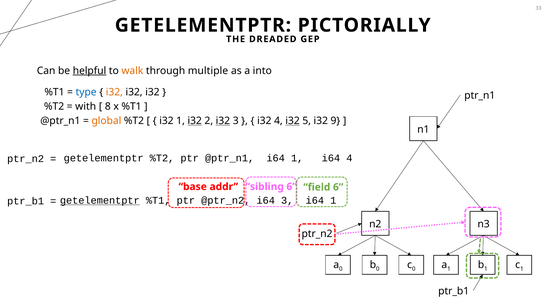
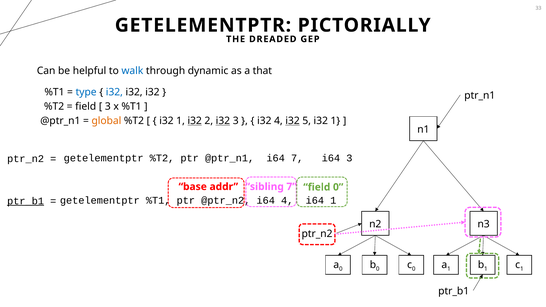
helpful underline: present -> none (90, 71)
walk colour: orange -> blue (132, 71)
multiple: multiple -> dynamic (208, 71)
into: into -> that (262, 71)
i32 colour: orange -> blue (114, 92)
with: with -> field (86, 107)
8: 8 -> 3 (108, 107)
5 i32 9: 9 -> 1 (335, 121)
@ptr_n1 i64 1: 1 -> 7 (297, 158)
i64 4: 4 -> 3 (349, 158)
sibling 6: 6 -> 7 (292, 187)
field 6: 6 -> 0 (338, 187)
getelementptr underline: present -> none (100, 200)
i64 3: 3 -> 4 (287, 200)
ptr_b1 underline: none -> present (26, 201)
